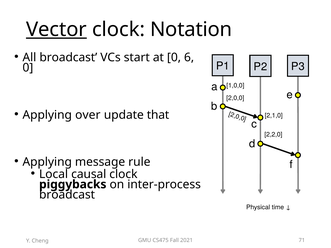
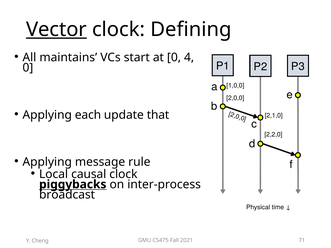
Notation: Notation -> Defining (191, 29)
All broadcast: broadcast -> maintains (68, 57)
6: 6 -> 4 (189, 57)
over: over -> each (88, 115)
piggybacks underline: none -> present (73, 185)
